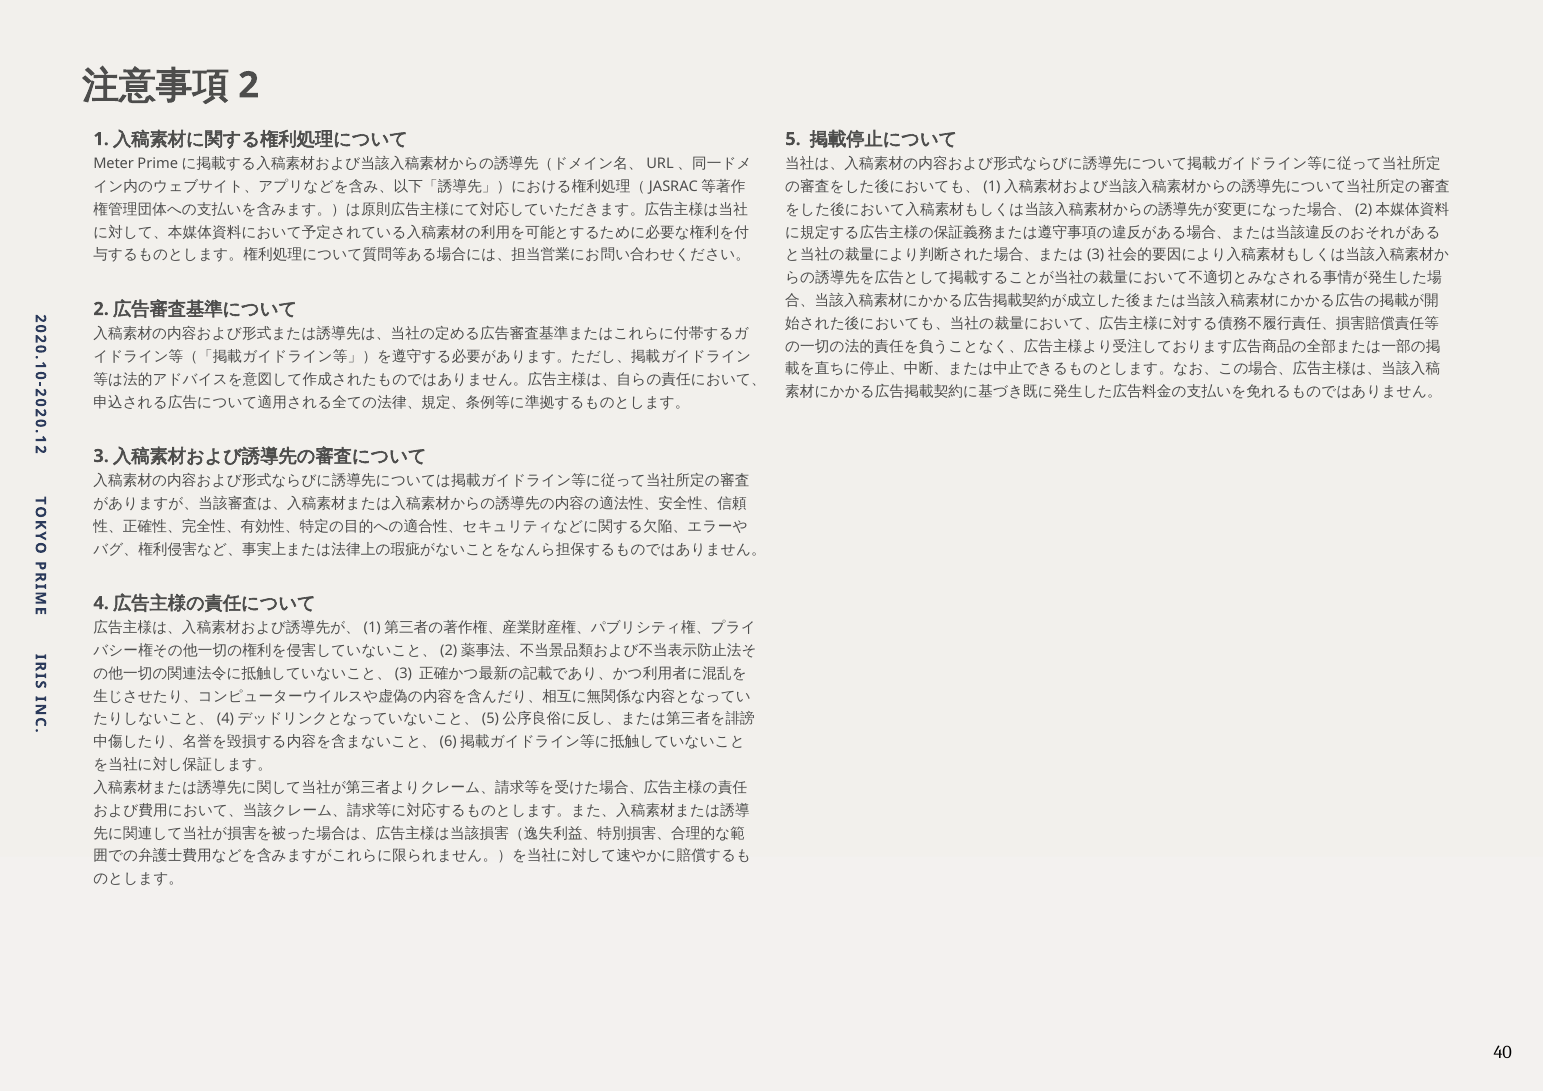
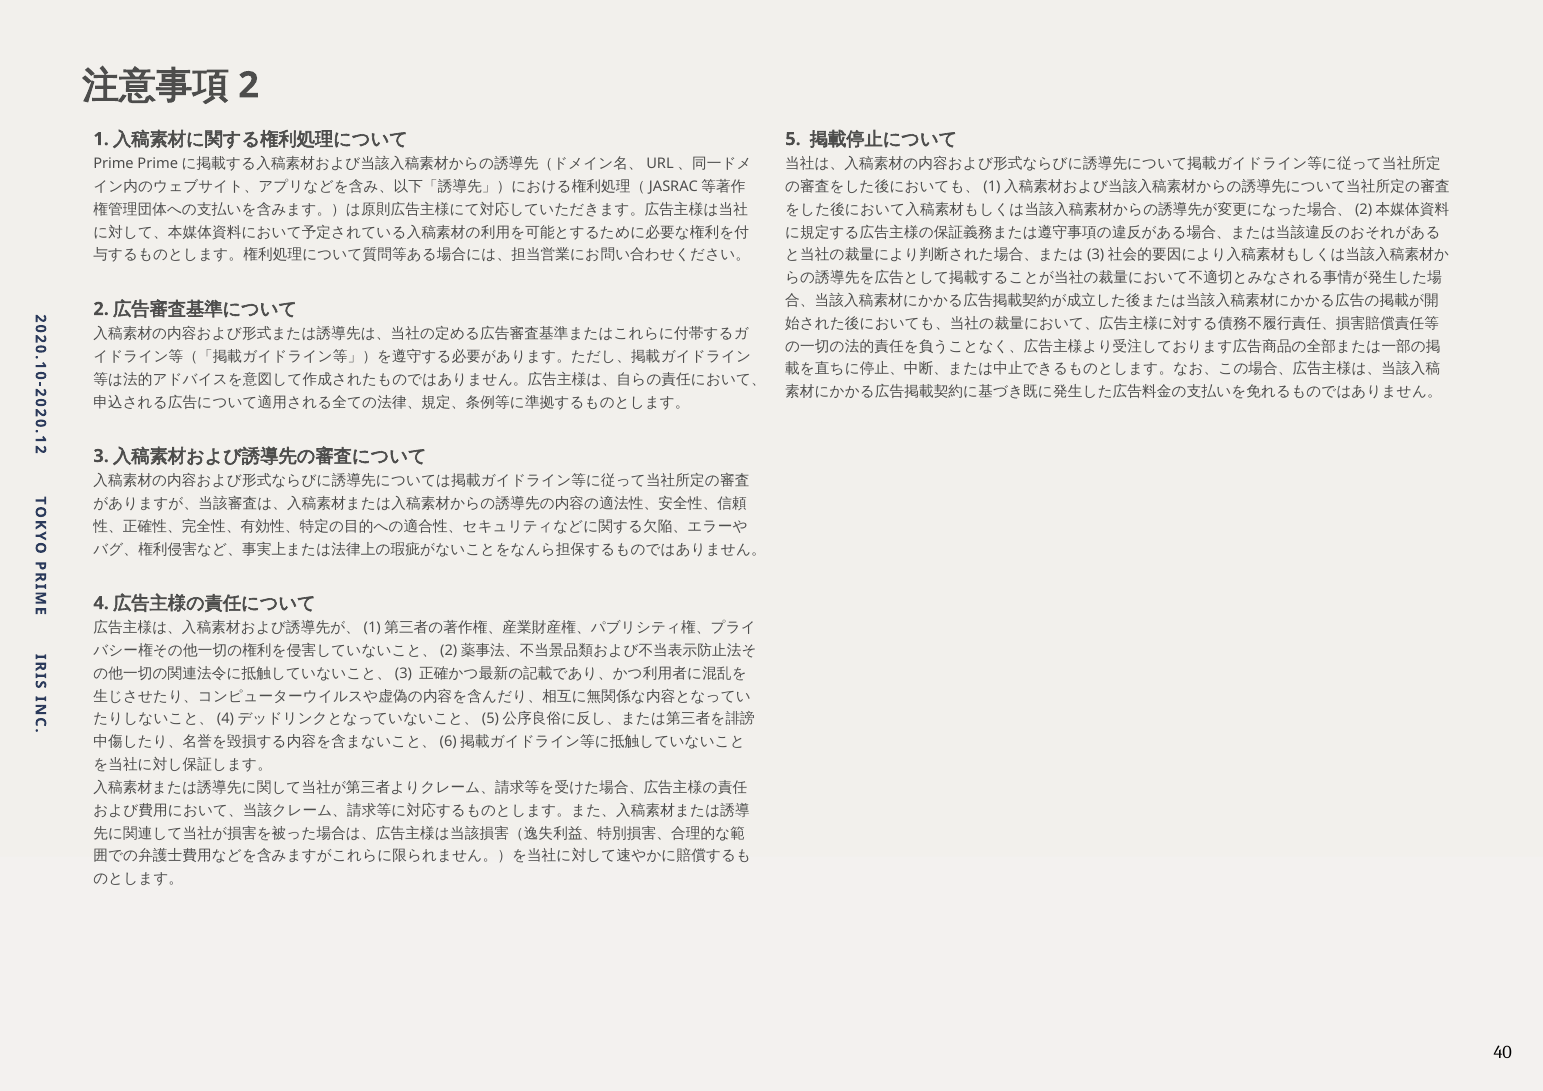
Meter: Meter -> Prime (114, 164)
